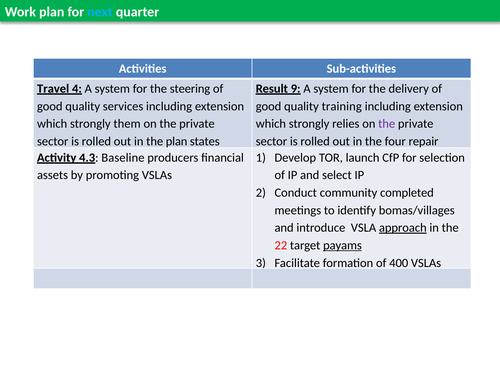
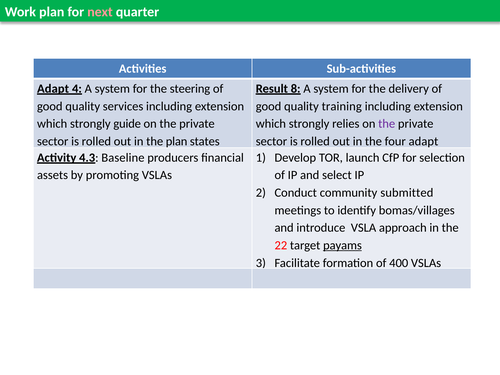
next colour: light blue -> pink (100, 12)
Travel: Travel -> Adapt (53, 89)
9: 9 -> 8 (296, 89)
them: them -> guide (127, 124)
four repair: repair -> adapt (423, 141)
completed: completed -> submitted (407, 193)
approach underline: present -> none (403, 228)
